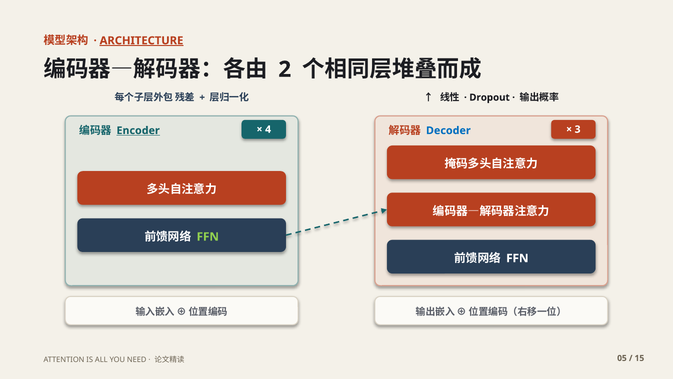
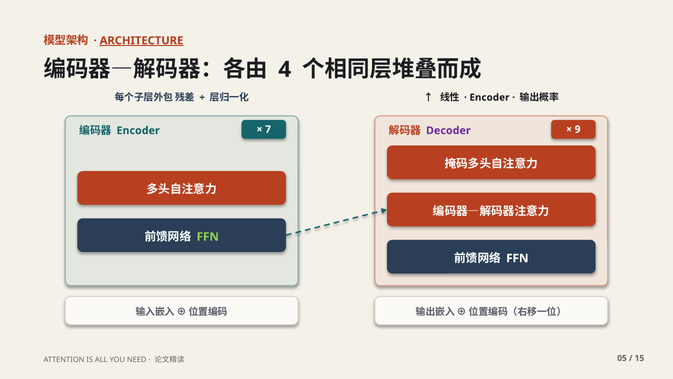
2: 2 -> 4 (285, 69)
Dropout: Dropout -> Encoder (489, 97)
Encoder underline: present -> none (138, 130)
4: 4 -> 7 (268, 129)
Decoder colour: blue -> purple (448, 130)
3: 3 -> 9 (578, 129)
